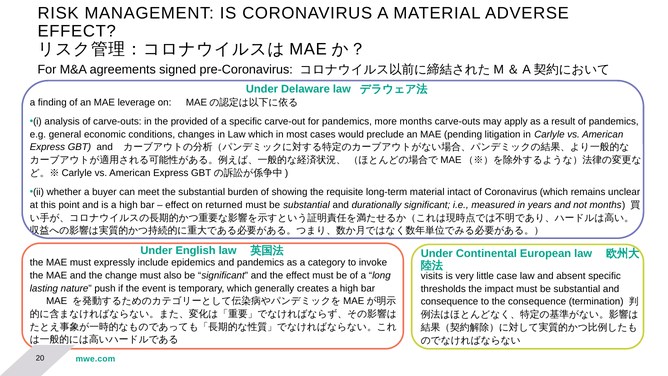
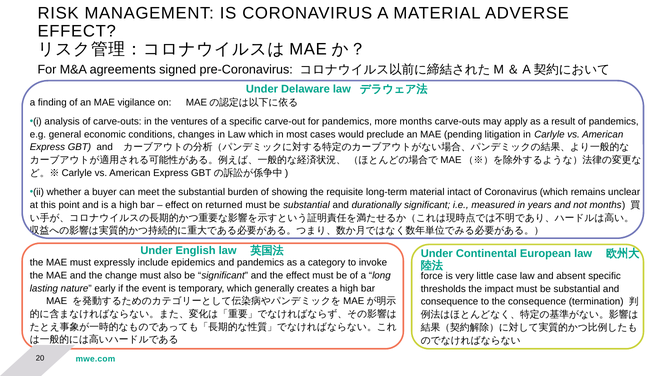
leverage: leverage -> vigilance (136, 102)
provided: provided -> ventures (189, 121)
visits: visits -> force (432, 276)
push: push -> early (105, 288)
